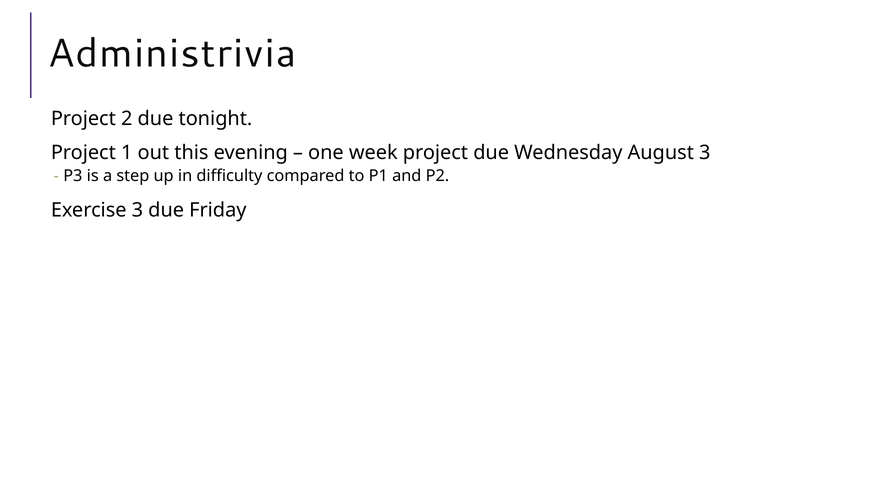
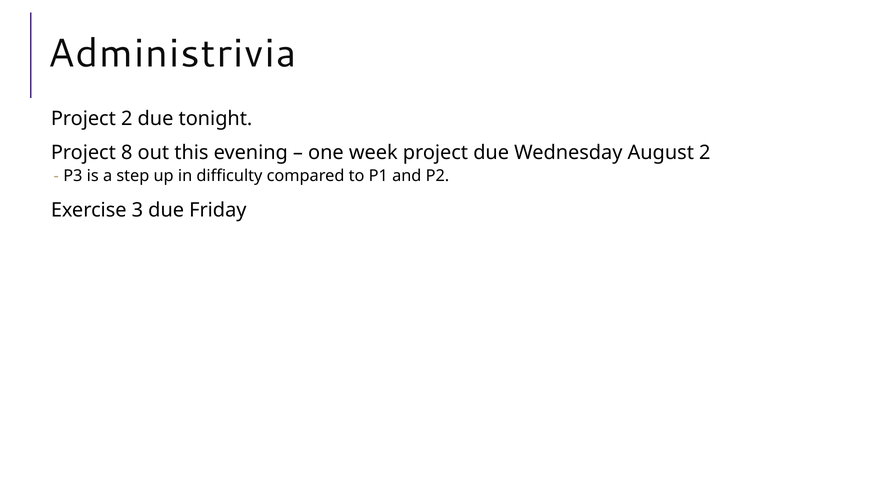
1: 1 -> 8 (127, 153)
August 3: 3 -> 2 (705, 153)
